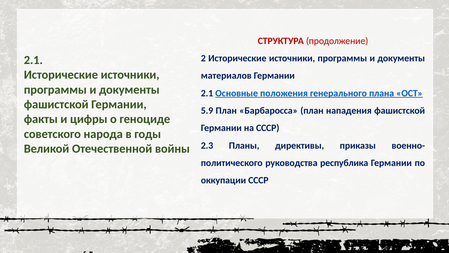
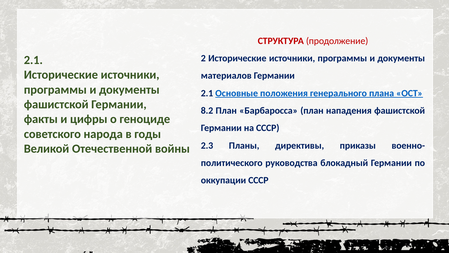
5.9: 5.9 -> 8.2 (207, 111)
республика: республика -> блокадный (344, 163)
